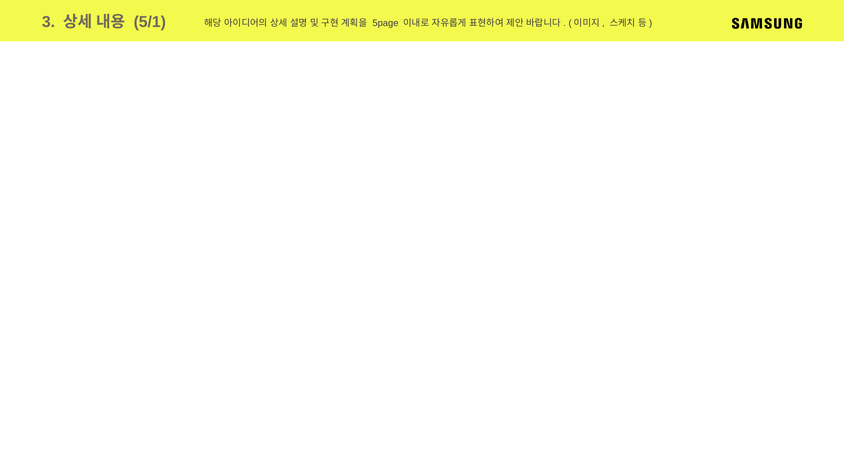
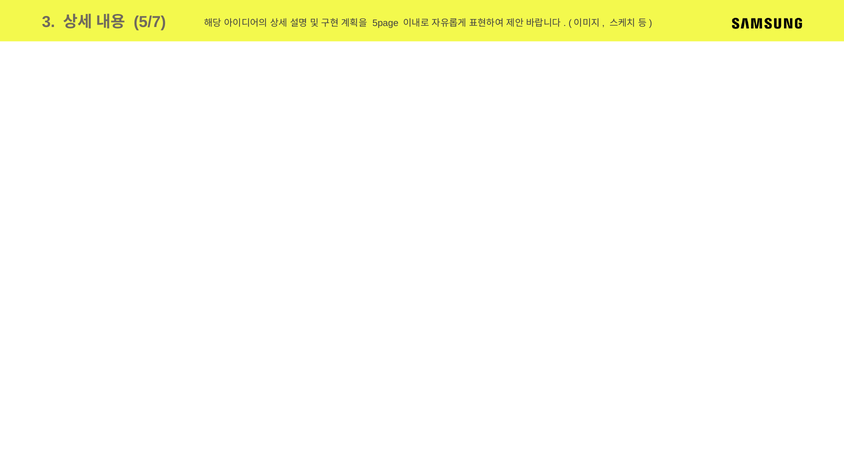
5/1: 5/1 -> 5/7 (150, 22)
